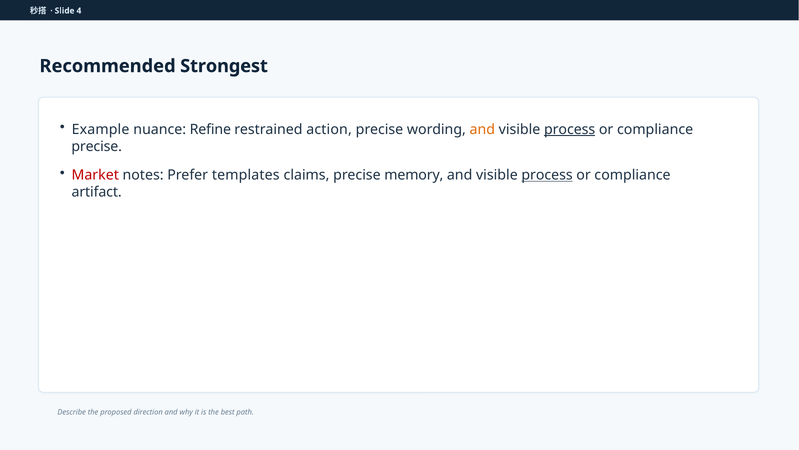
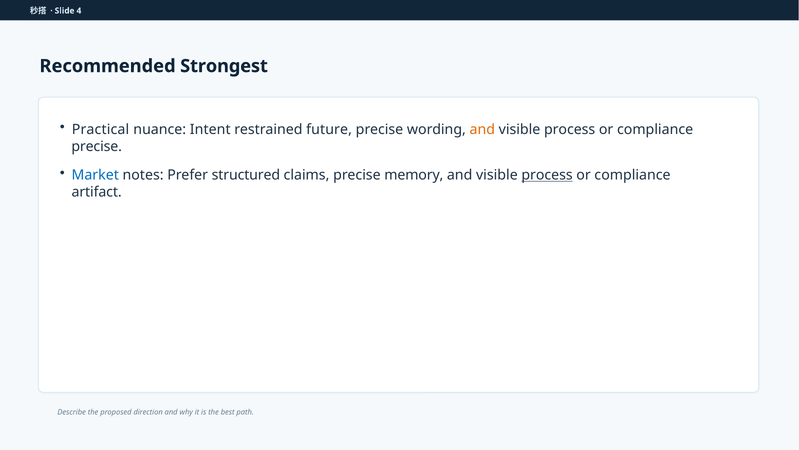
Example: Example -> Practical (101, 129)
Refine: Refine -> Intent (210, 129)
action: action -> future (329, 129)
process underline: present -> none (570, 129)
Market colour: red -> blue (95, 175)
templates: templates -> structured (246, 175)
